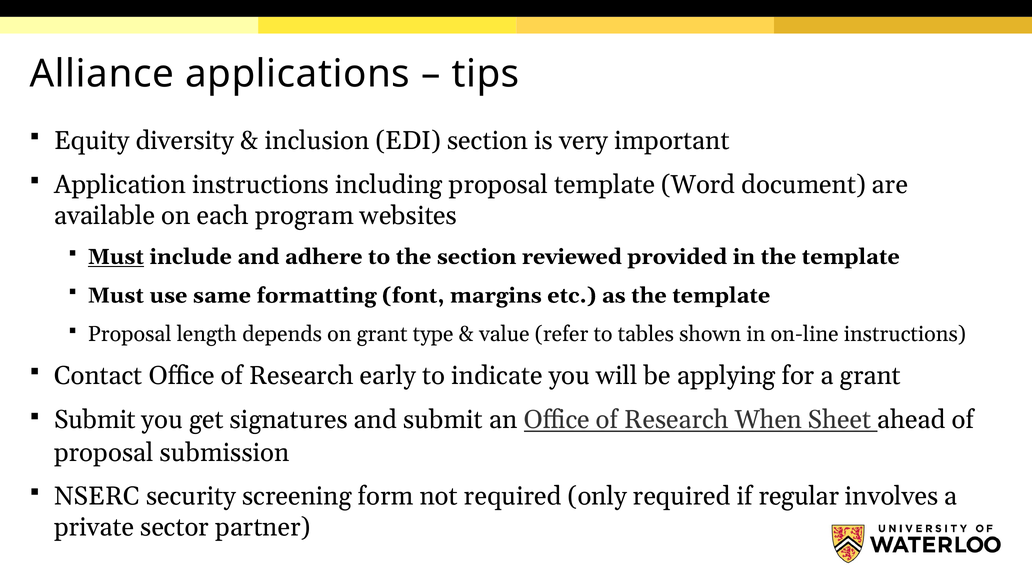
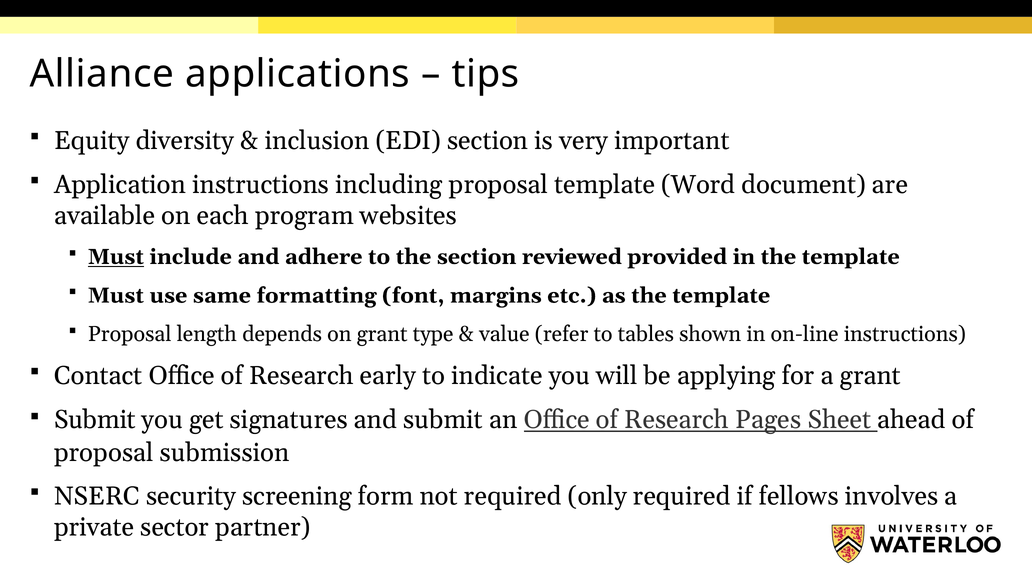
When: When -> Pages (768, 419)
regular: regular -> fellows (799, 496)
